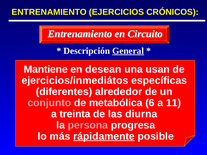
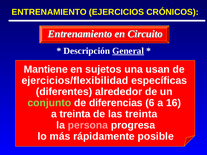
desean: desean -> sujetos (103, 69)
ejercicios/inmediátos: ejercicios/inmediátos -> ejercicios/flexibilidad (75, 81)
conjunto colour: pink -> light green (49, 103)
metabólica: metabólica -> diferencias (116, 103)
11: 11 -> 16 (173, 103)
las diurna: diurna -> treinta (141, 114)
rápidamente underline: present -> none (104, 136)
